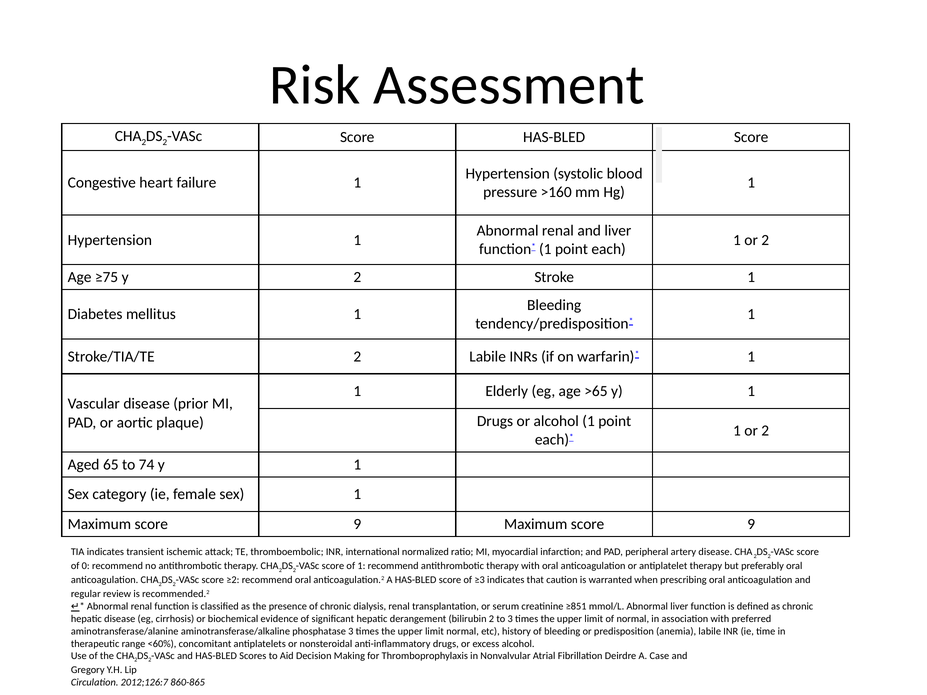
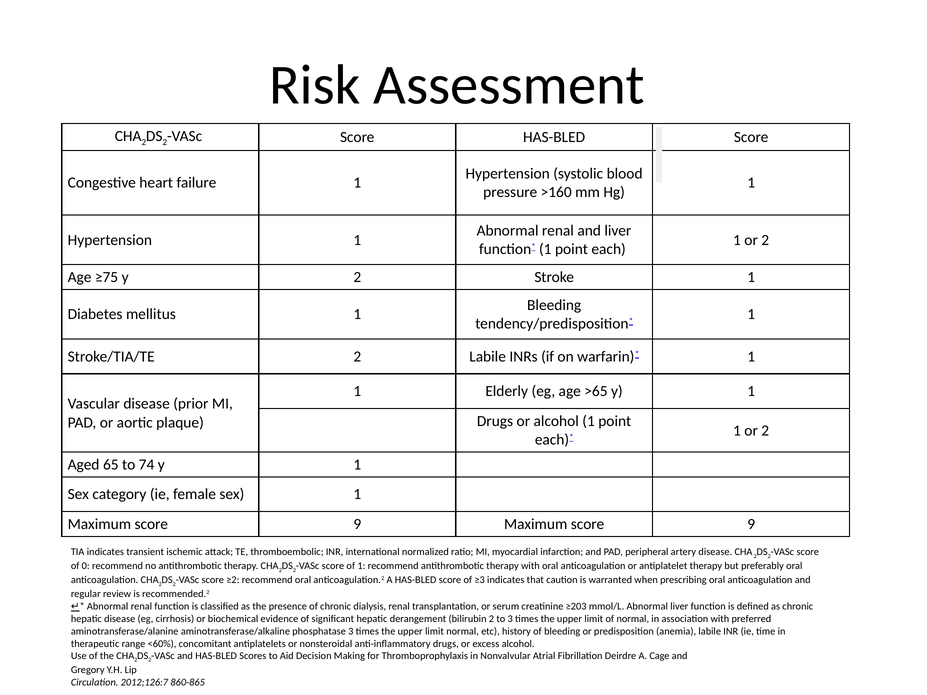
≥851: ≥851 -> ≥203 (576, 607)
Case: Case -> Cage (659, 656)
